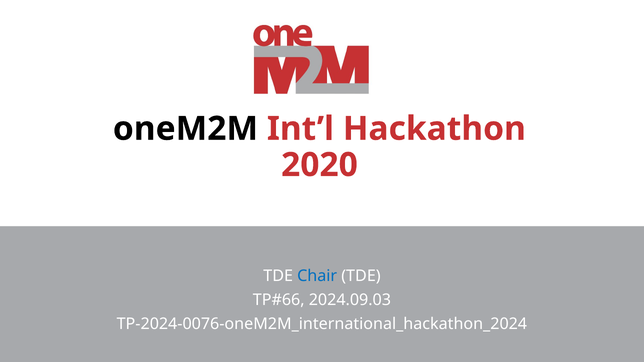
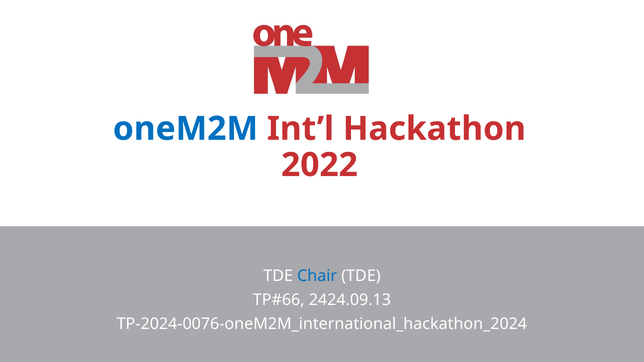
oneM2M colour: black -> blue (185, 129)
2020: 2020 -> 2022 (319, 165)
2024.09.03: 2024.09.03 -> 2424.09.13 (350, 300)
